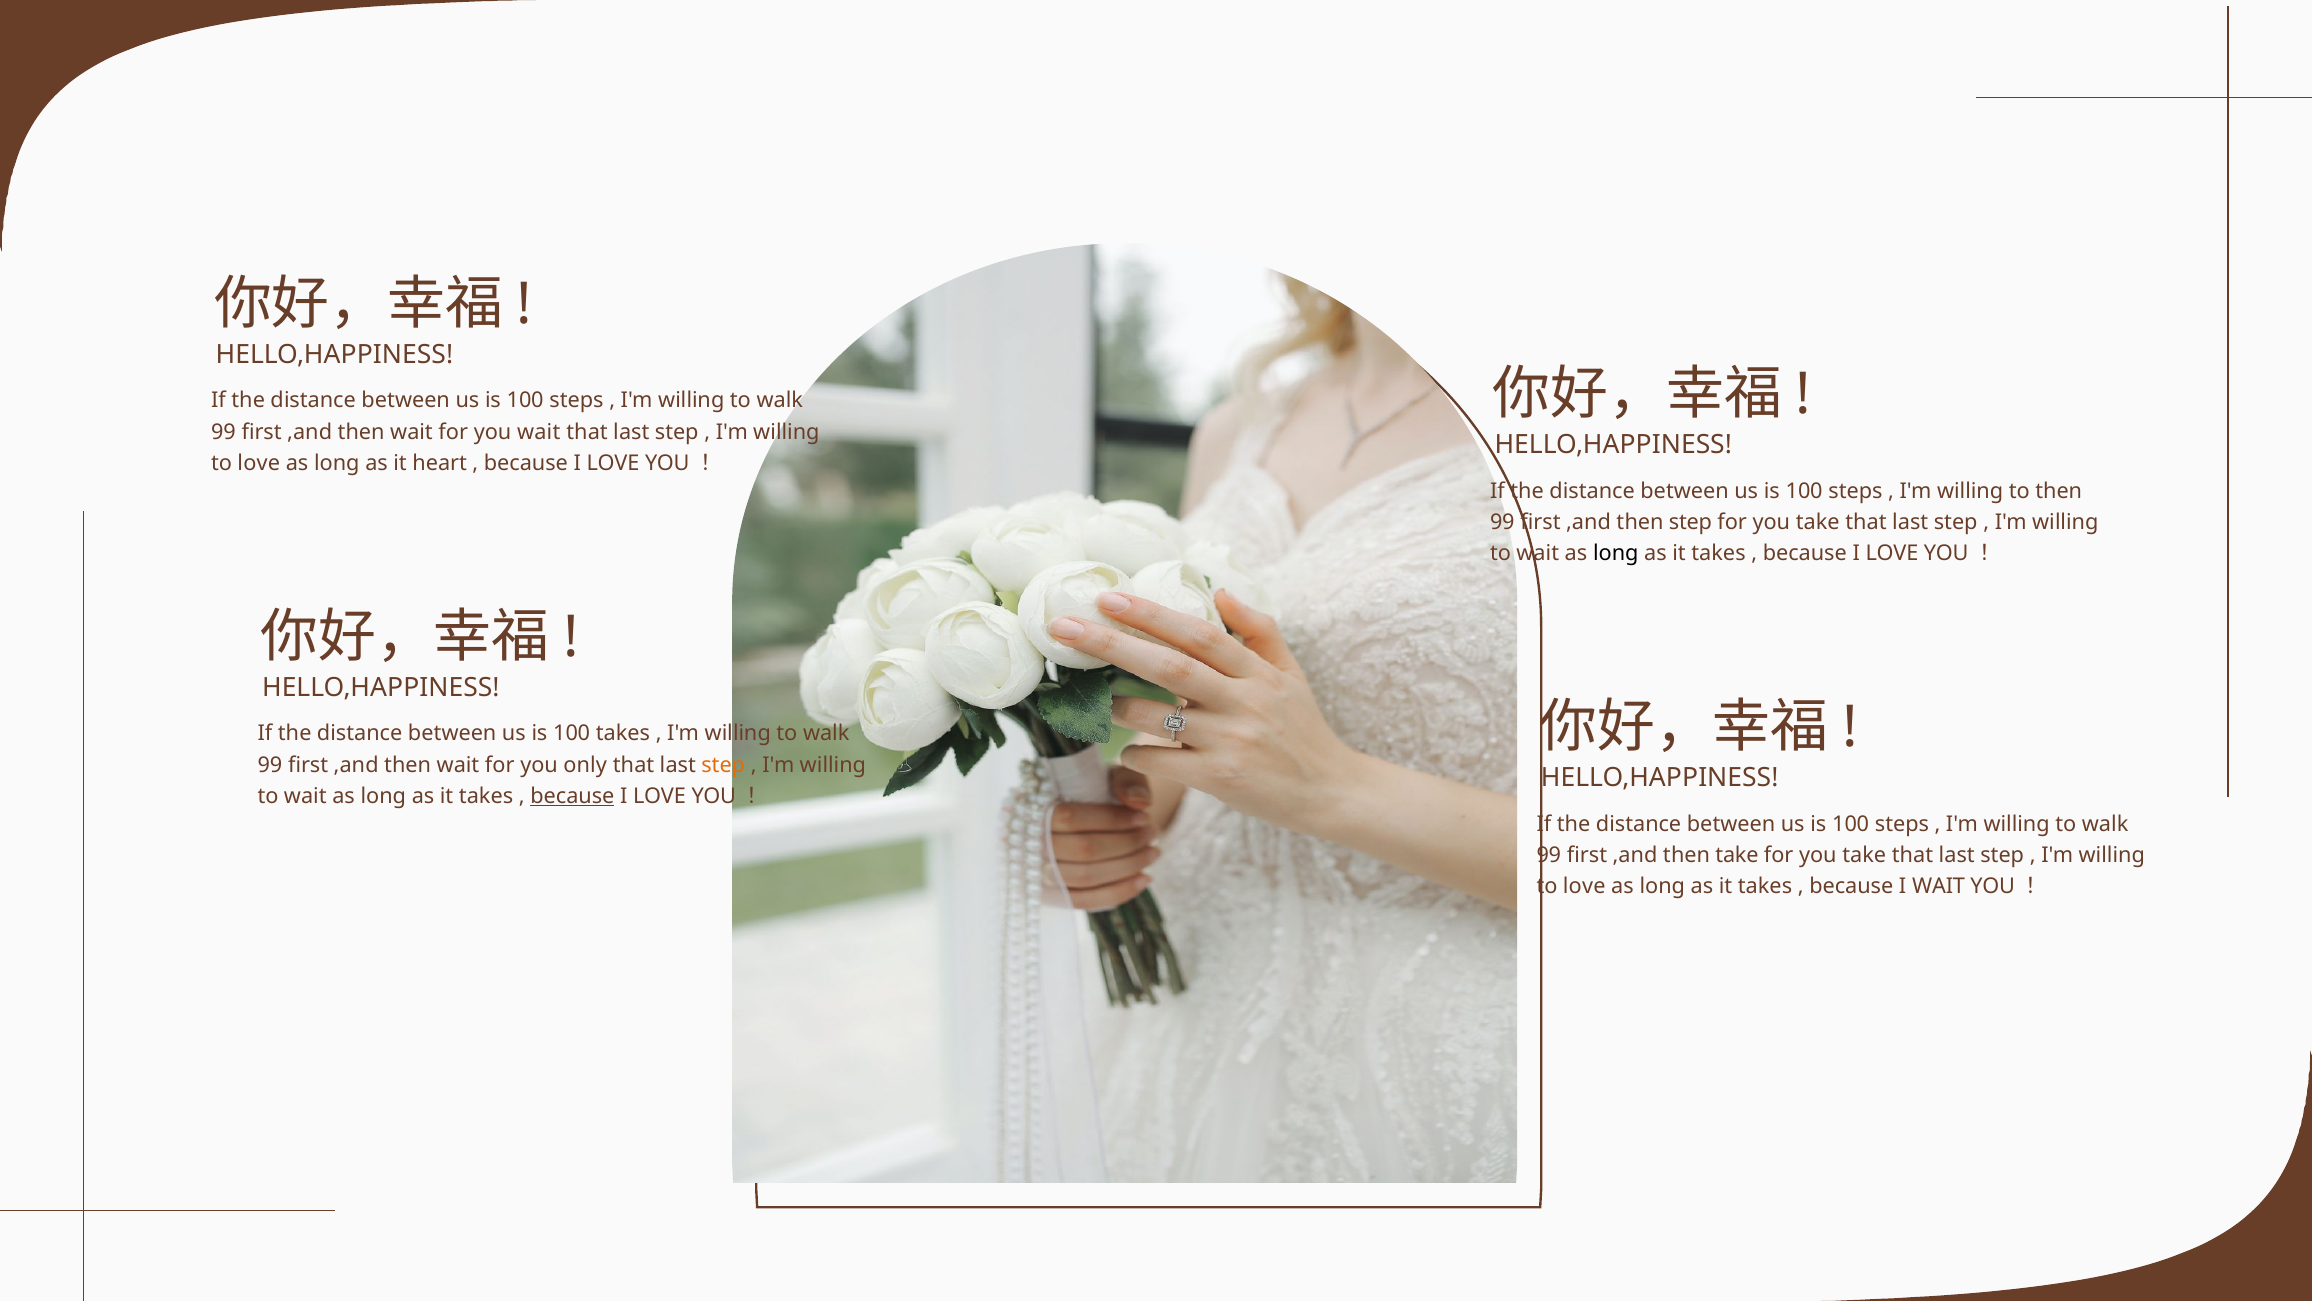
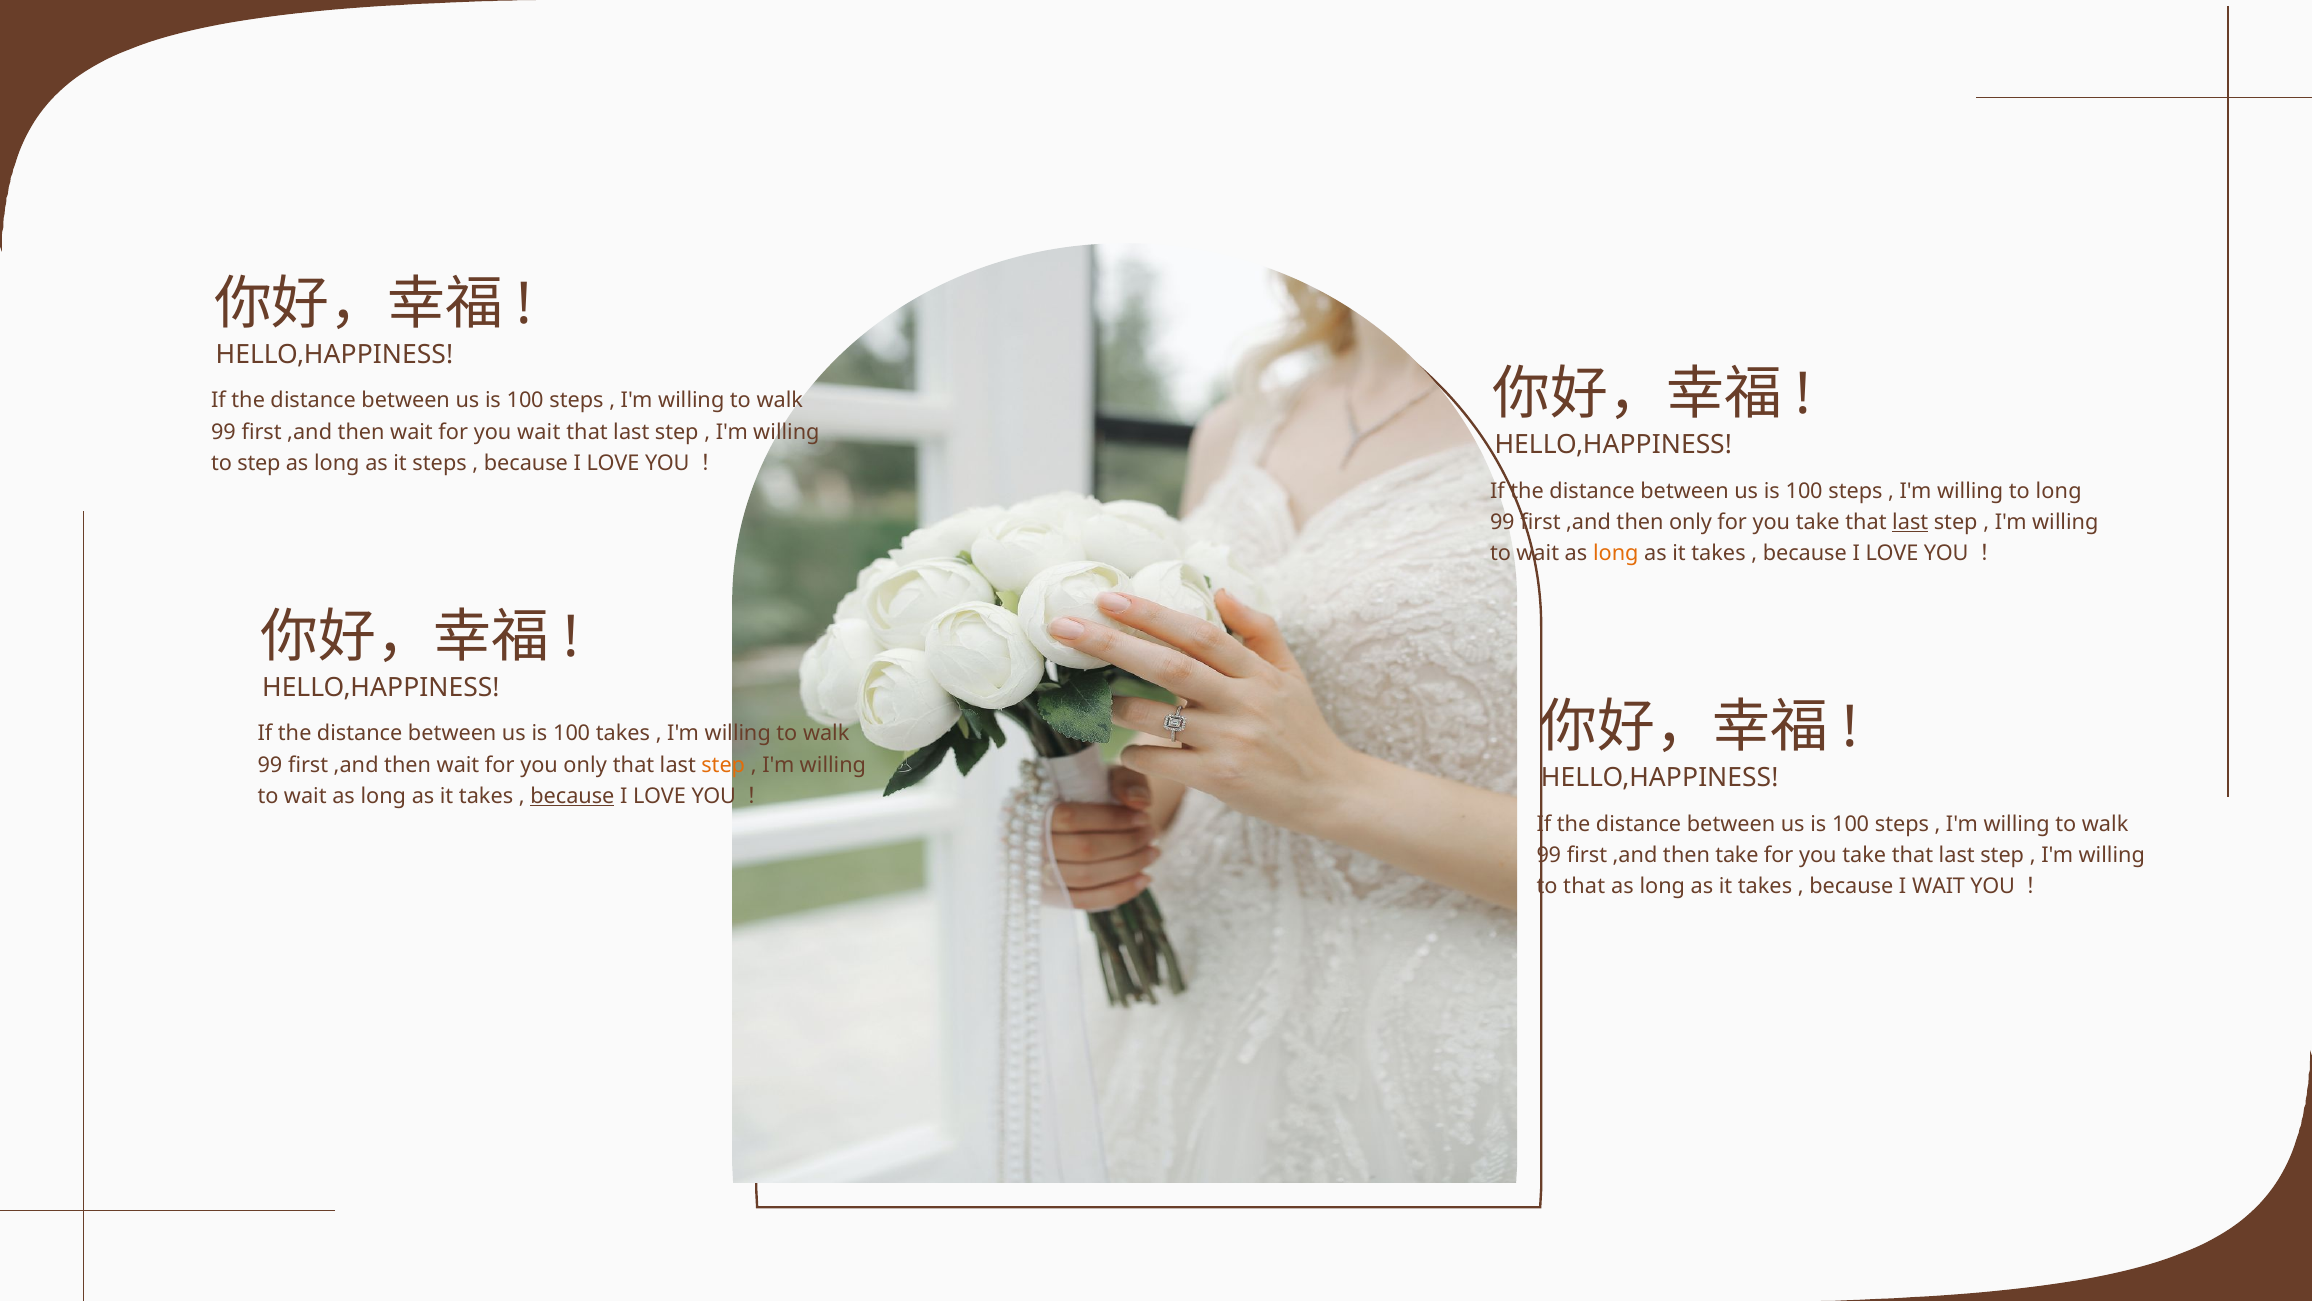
love: love -> step (259, 463)
it heart: heart -> steps (440, 463)
to then: then -> long (2059, 491)
then step: step -> only (1690, 522)
last underline: none -> present (1910, 522)
long colour: black -> orange (1616, 553)
love: love -> that (1584, 886)
